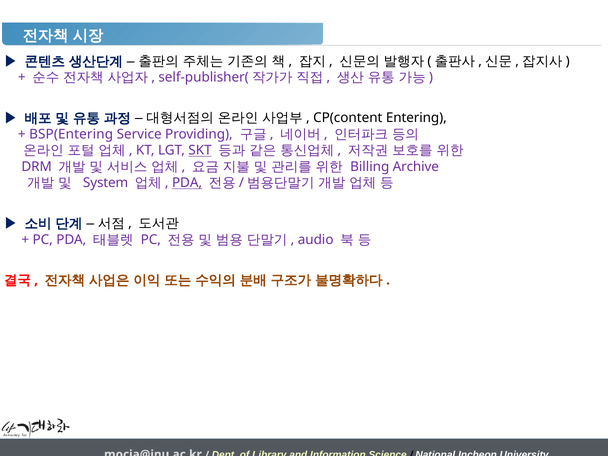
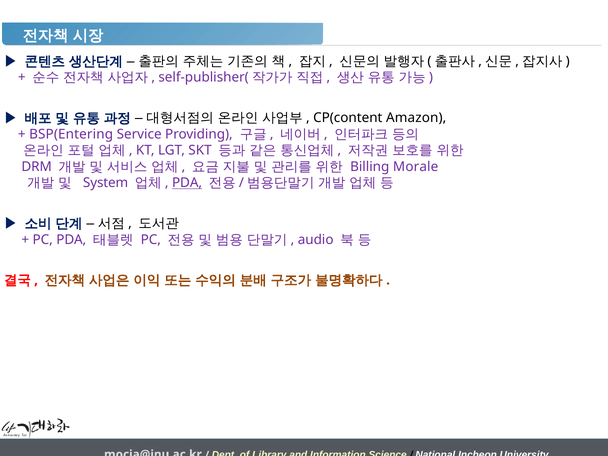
Entering: Entering -> Amazon (416, 118)
SKT underline: present -> none (200, 150)
Archive: Archive -> Morale (416, 167)
